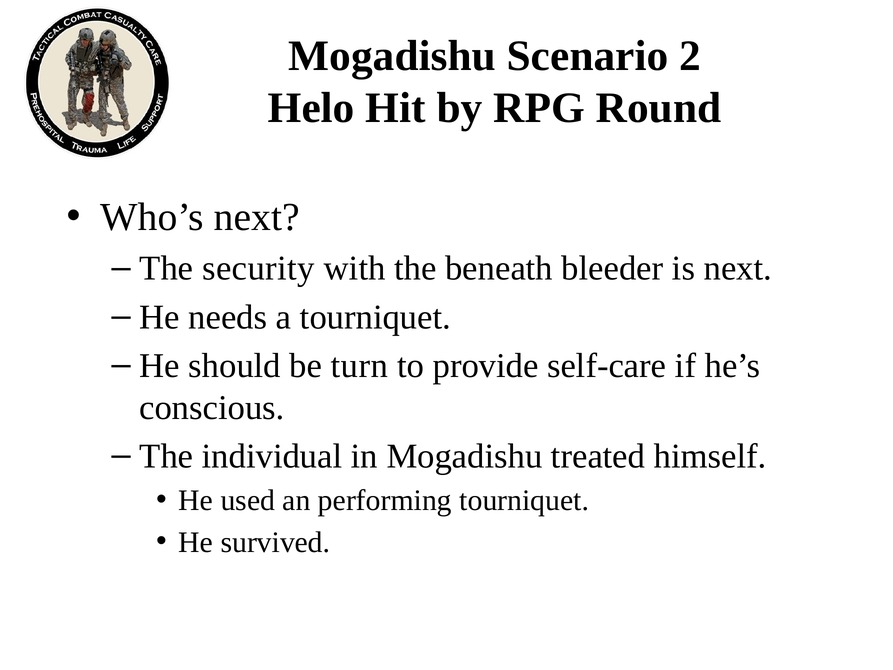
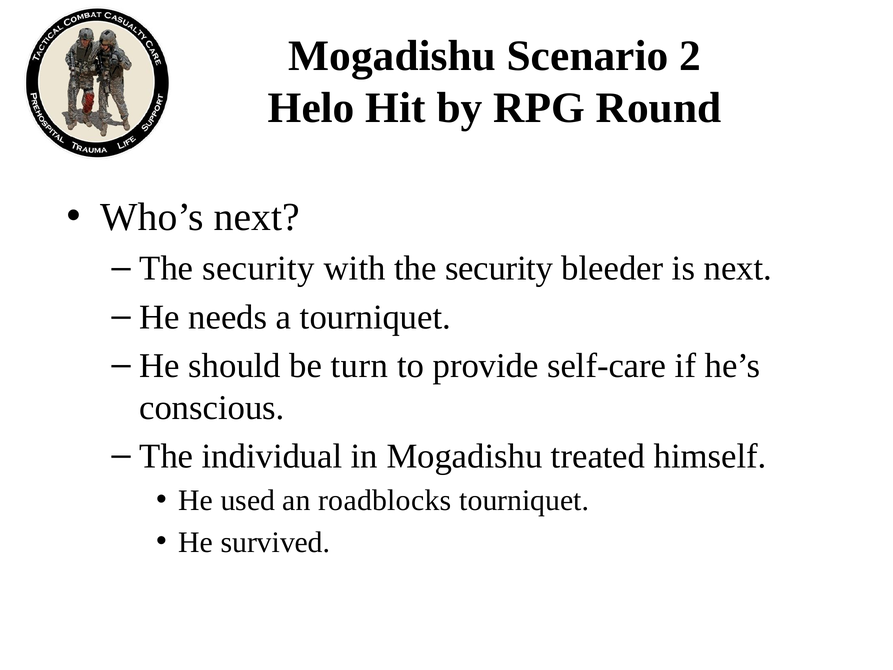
with the beneath: beneath -> security (499, 268)
performing: performing -> roadblocks (385, 500)
